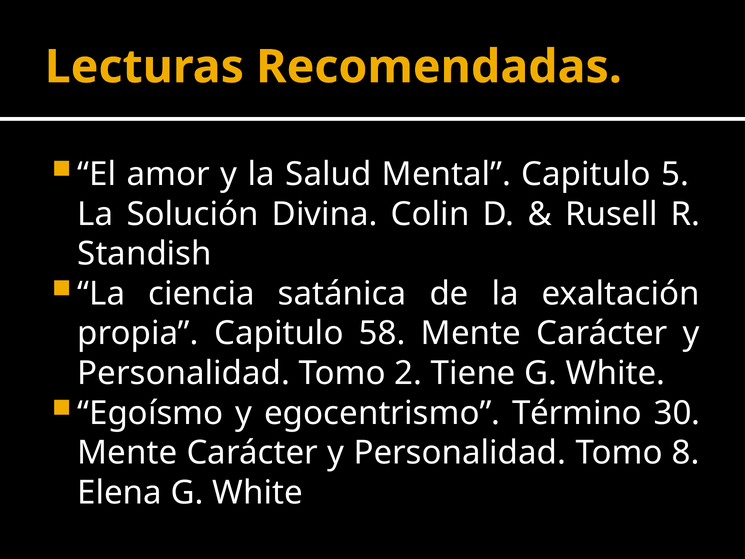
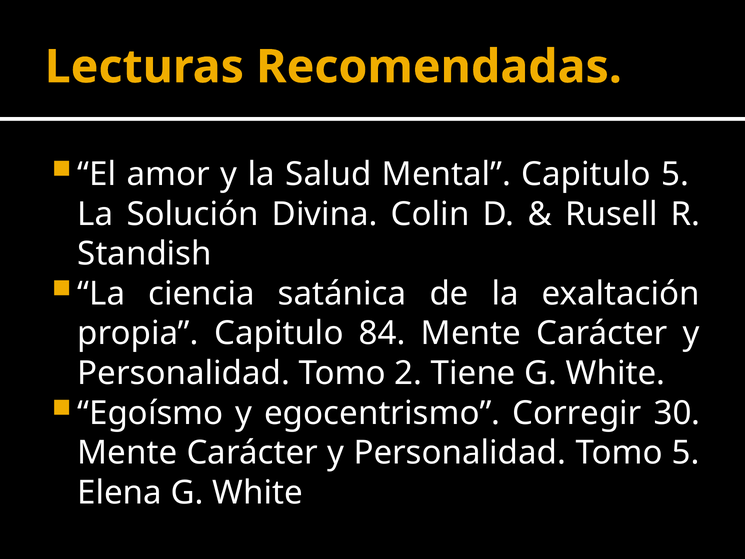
58: 58 -> 84 (382, 333)
Término: Término -> Corregir (577, 413)
Tomo 8: 8 -> 5 (686, 453)
